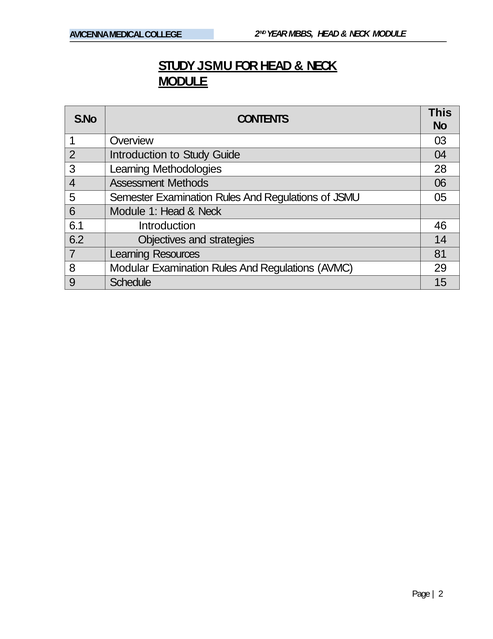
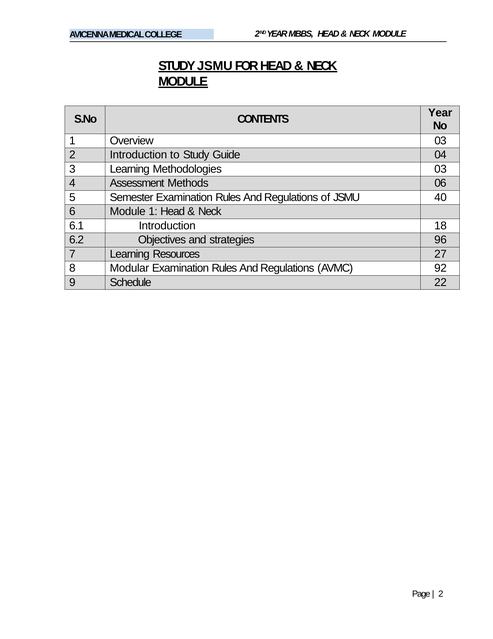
This: This -> Year (440, 113)
Methodologies 28: 28 -> 03 (441, 169)
05: 05 -> 40 (441, 197)
46: 46 -> 18 (441, 225)
14: 14 -> 96 (441, 239)
81: 81 -> 27 (441, 254)
29: 29 -> 92 (441, 268)
15: 15 -> 22 (441, 282)
